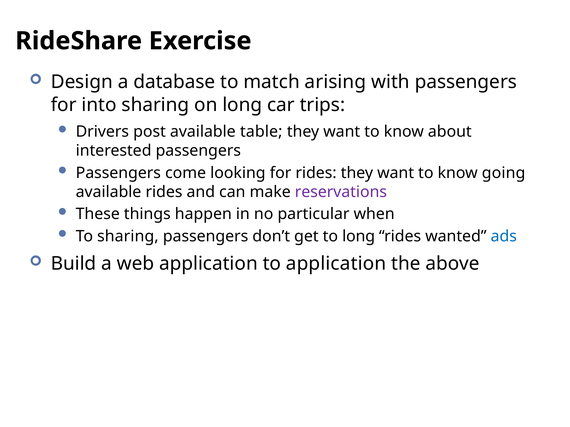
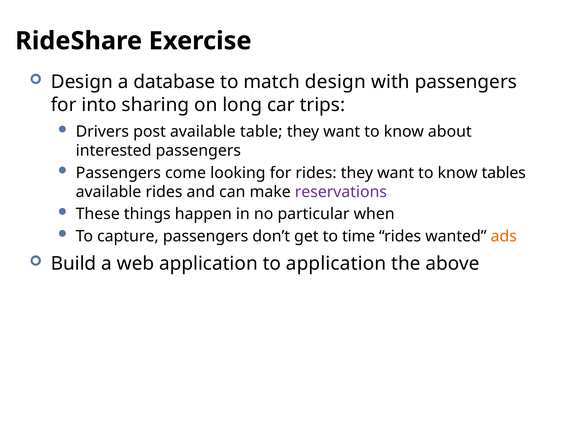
match arising: arising -> design (335, 82)
going: going -> tables (504, 173)
To sharing: sharing -> capture (128, 237)
to long: long -> time (359, 237)
ads colour: blue -> orange (504, 237)
